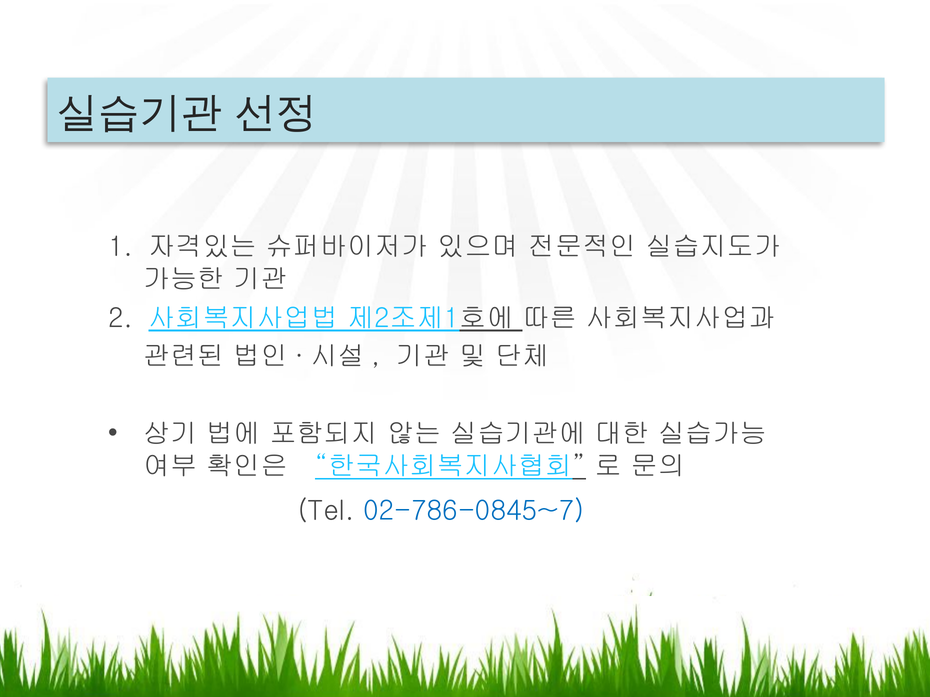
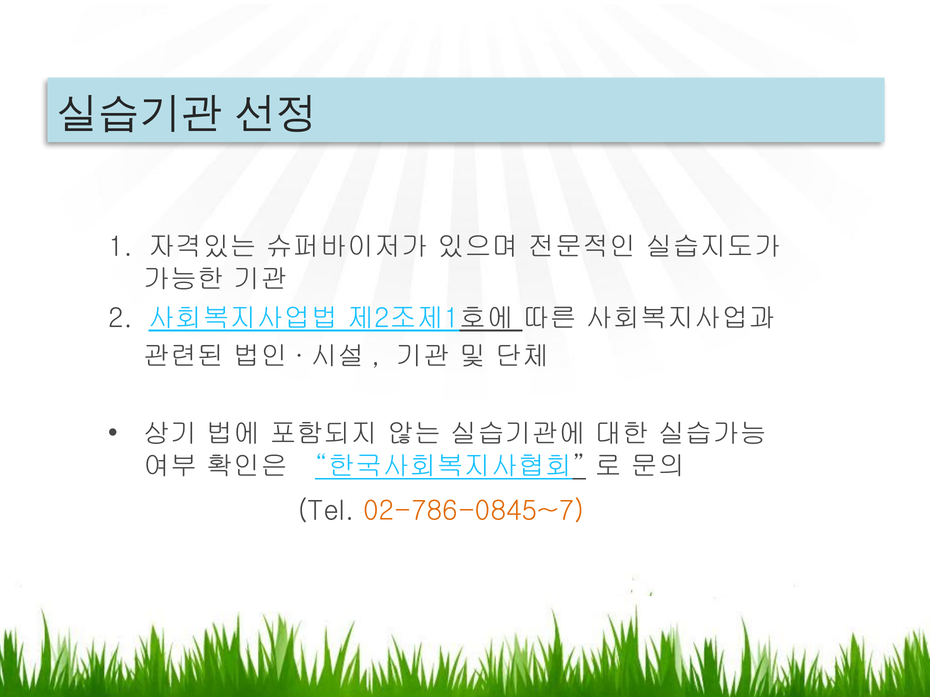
02-786-0845~7 colour: blue -> orange (474, 511)
